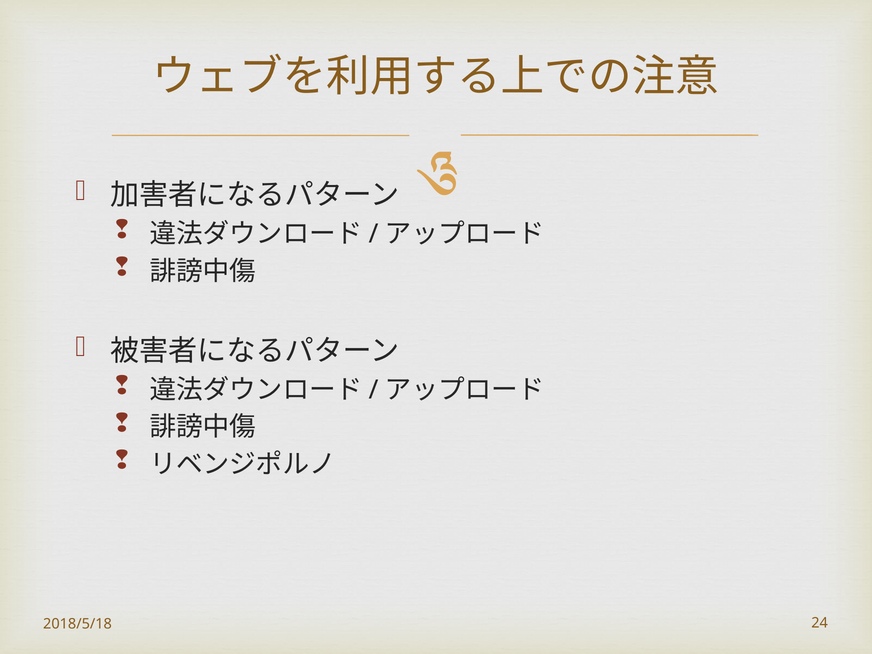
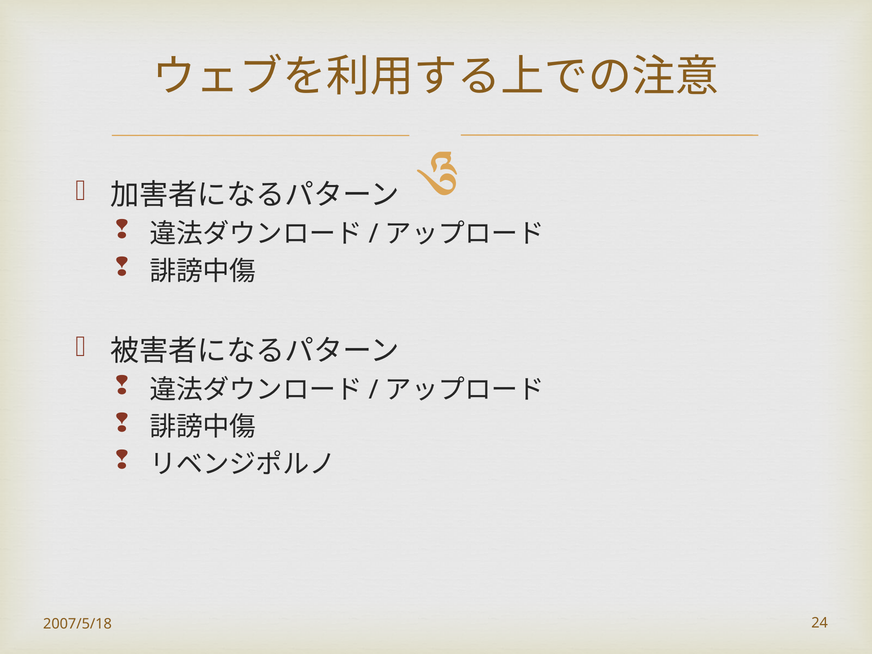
2018/5/18: 2018/5/18 -> 2007/5/18 (78, 624)
